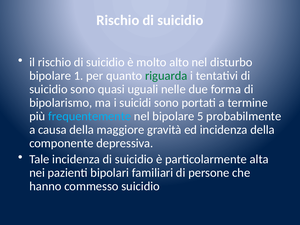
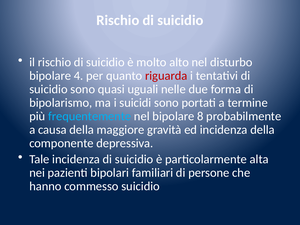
1: 1 -> 4 (79, 76)
riguarda colour: green -> red (166, 76)
5: 5 -> 8 (200, 116)
